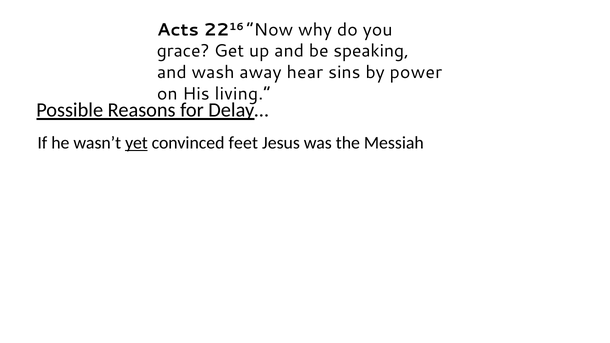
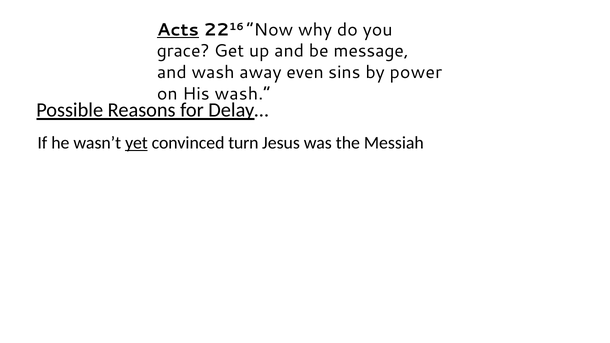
Acts underline: none -> present (178, 30)
speaking: speaking -> message (371, 51)
hear: hear -> even (305, 72)
His living: living -> wash (243, 94)
feet: feet -> turn (243, 143)
